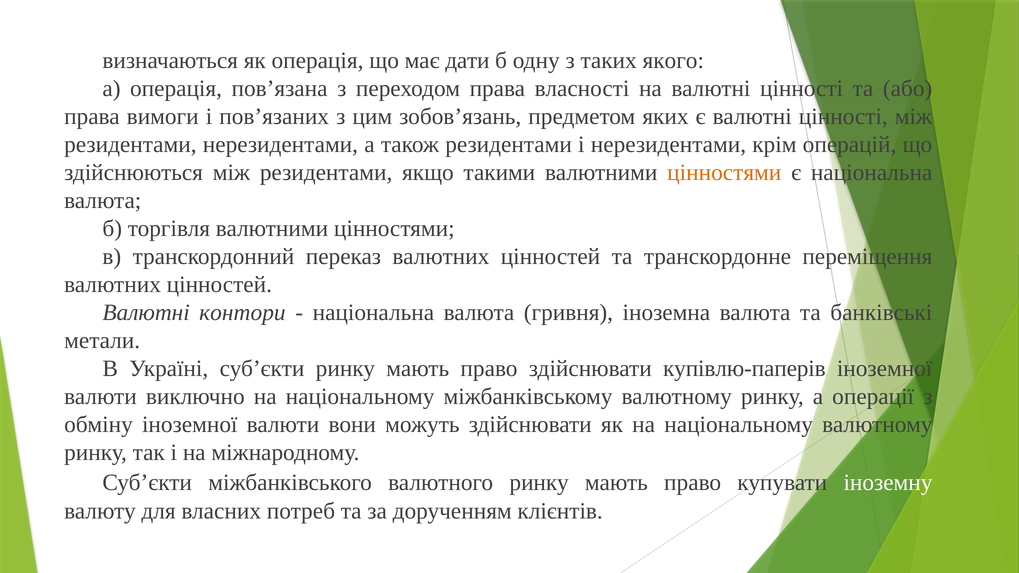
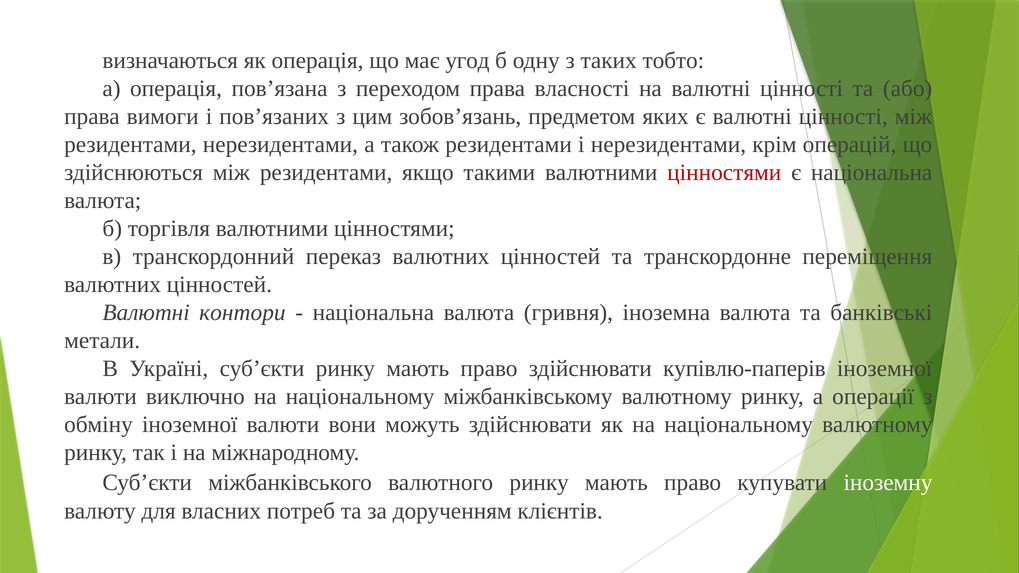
дати: дати -> угод (467, 60)
якого: якого -> тобто (673, 60)
цінностями colour: orange -> red (724, 172)
